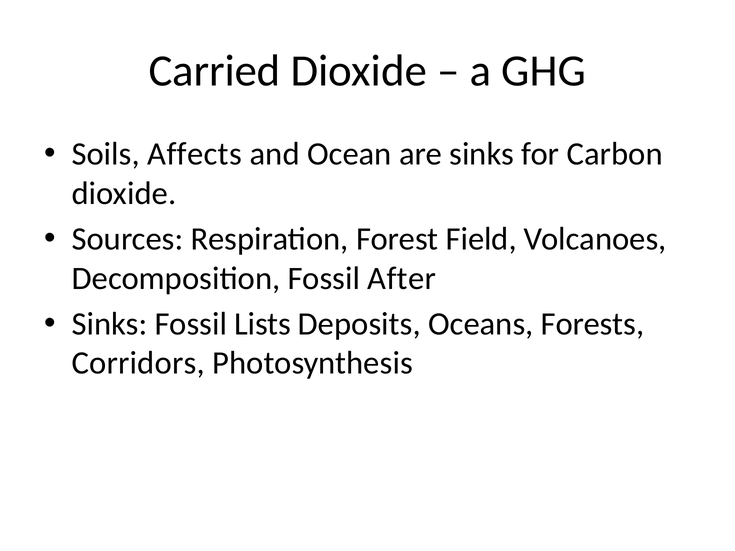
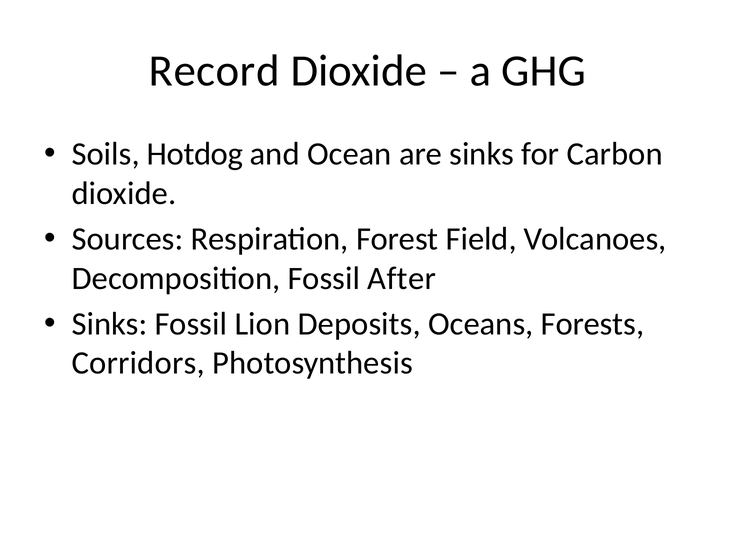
Carried: Carried -> Record (214, 71)
Affects: Affects -> Hotdog (195, 154)
Lists: Lists -> Lion (262, 324)
